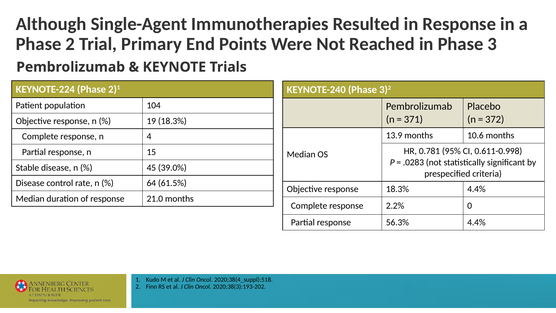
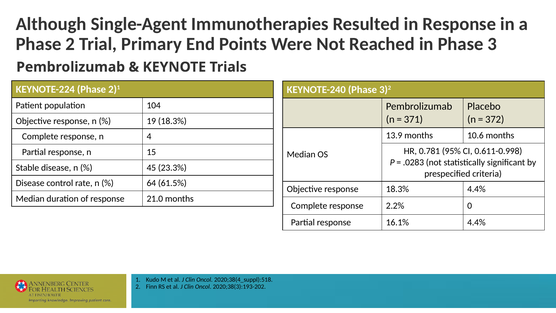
39.0%: 39.0% -> 23.3% (172, 167)
56.3%: 56.3% -> 16.1% (397, 222)
